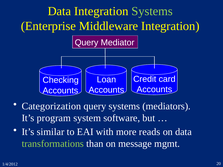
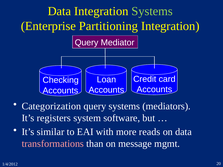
Middleware: Middleware -> Partitioning (108, 26)
program: program -> registers (54, 118)
transformations colour: light green -> pink (53, 144)
